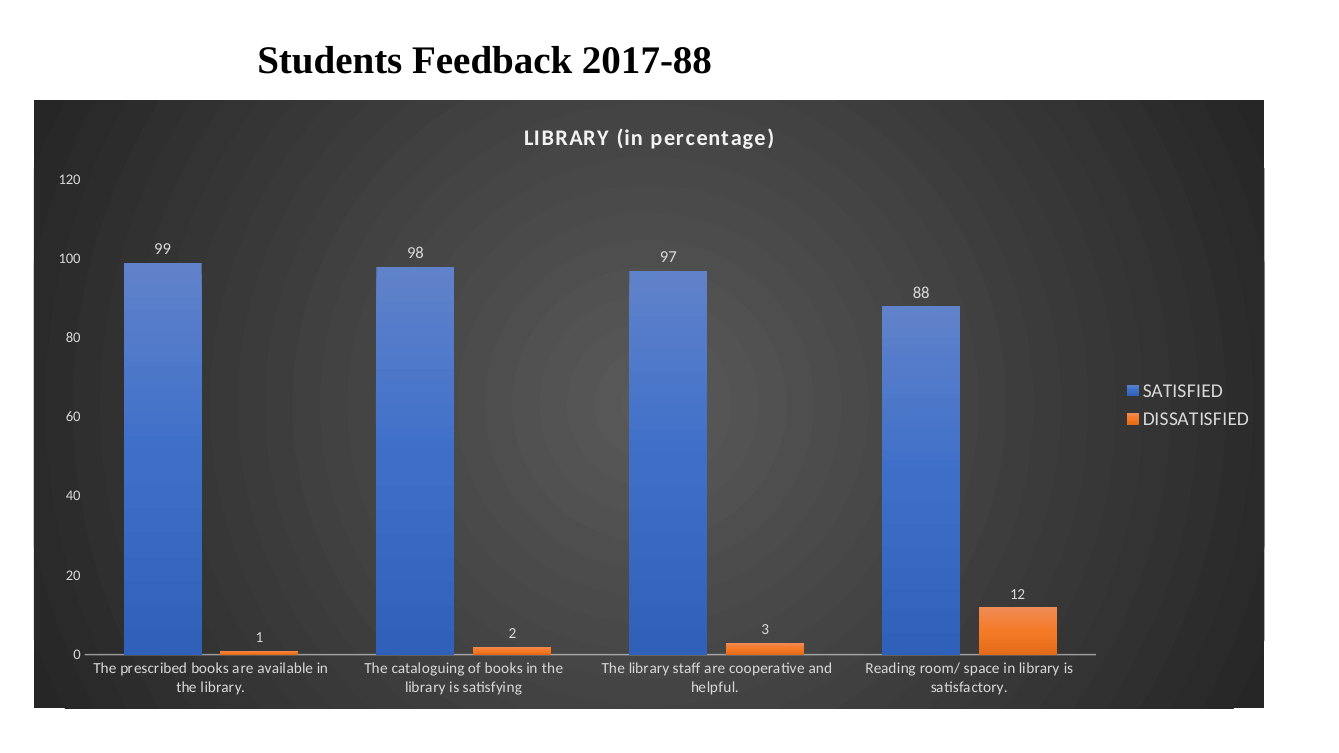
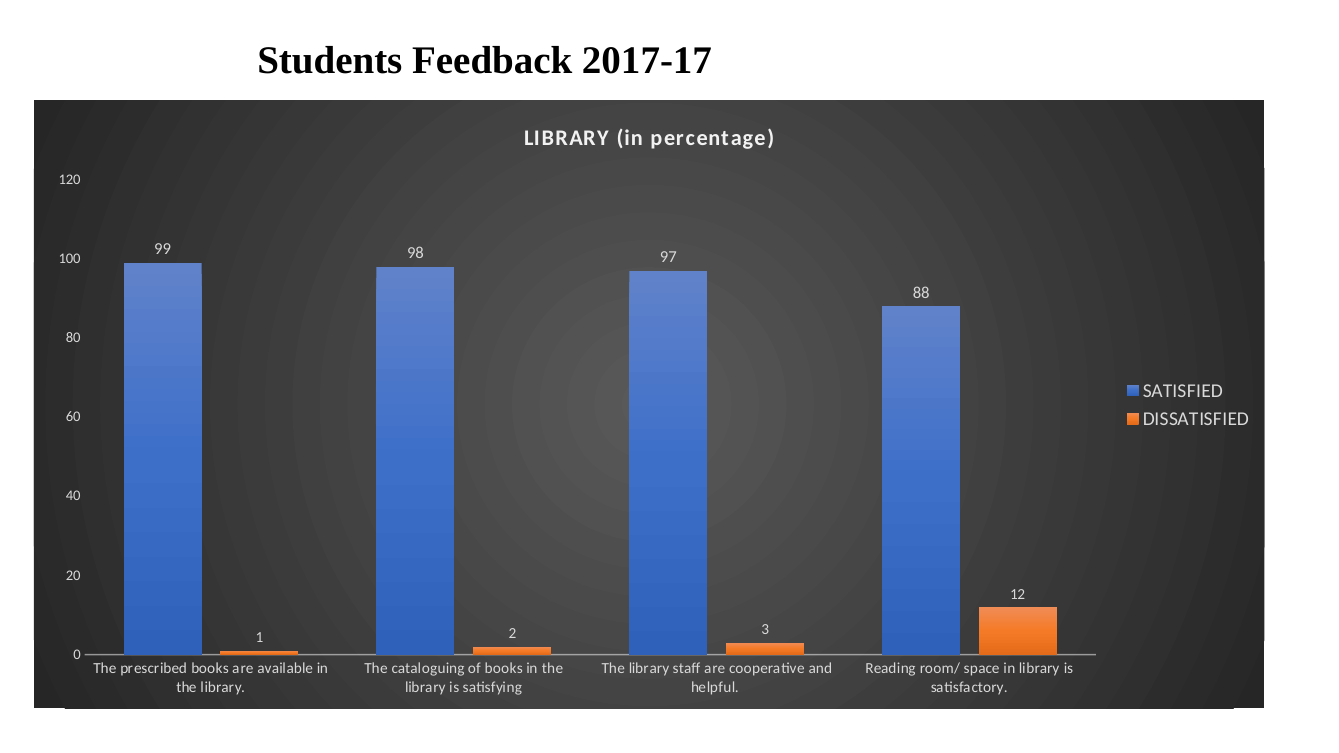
2017-88: 2017-88 -> 2017-17 (647, 61)
